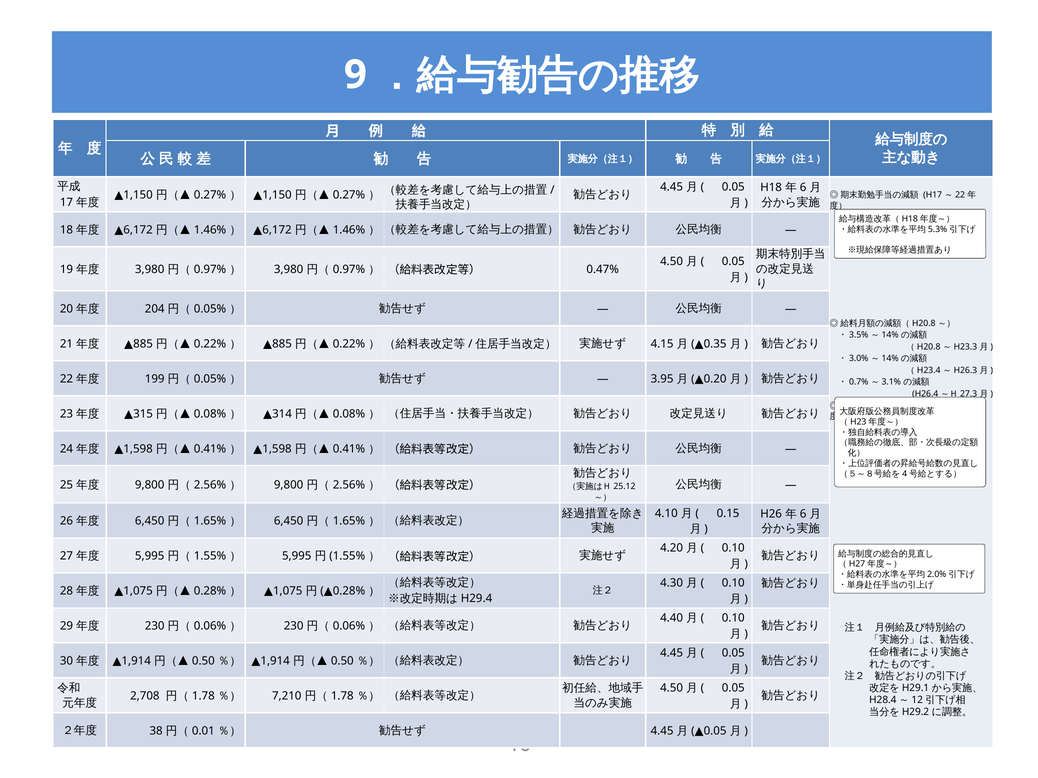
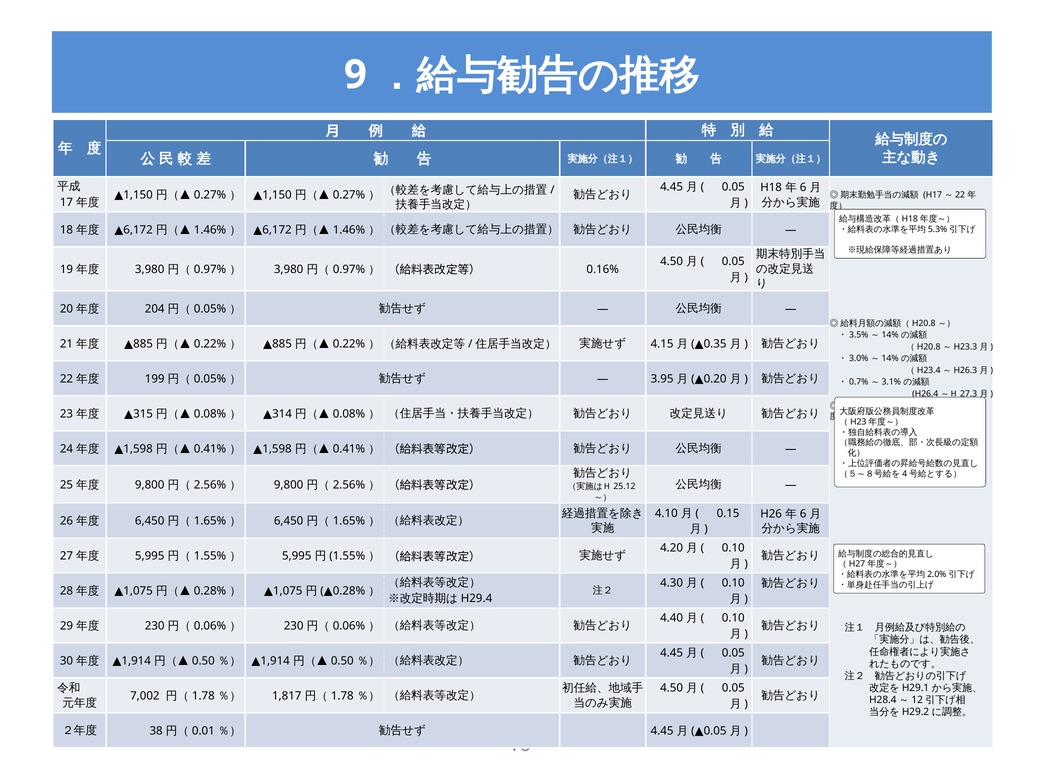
0.47%: 0.47% -> 0.16% (603, 270)
2,708: 2,708 -> 7,002 (145, 696)
7,210: 7,210 -> 1,817 (287, 696)
